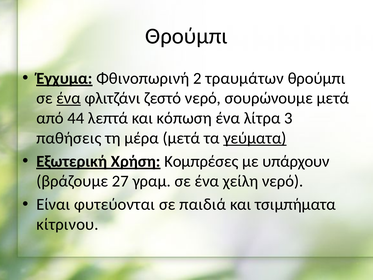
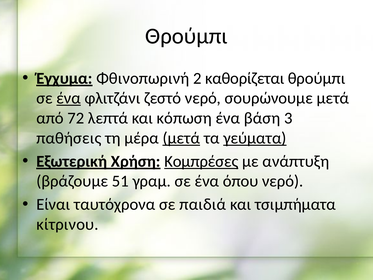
τραυμάτων: τραυμάτων -> καθορίζεται (245, 78)
44: 44 -> 72 (76, 118)
λίτρα: λίτρα -> βάση (262, 118)
μετά underline: none -> present (181, 138)
Κομπρέσες underline: none -> present (201, 161)
υπάρχουν: υπάρχουν -> ανάπτυξη (296, 161)
27: 27 -> 51 (120, 181)
χείλη: χείλη -> όπου (241, 181)
φυτεύονται: φυτεύονται -> ταυτόχρονα (115, 204)
